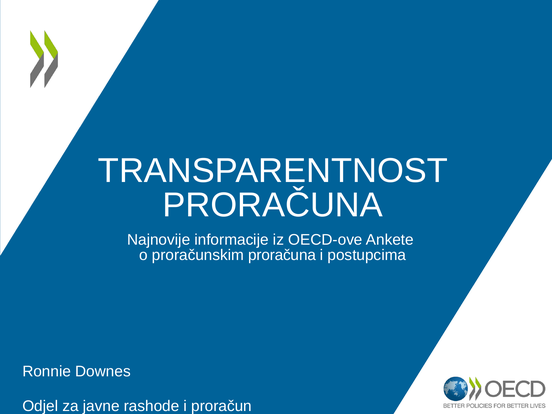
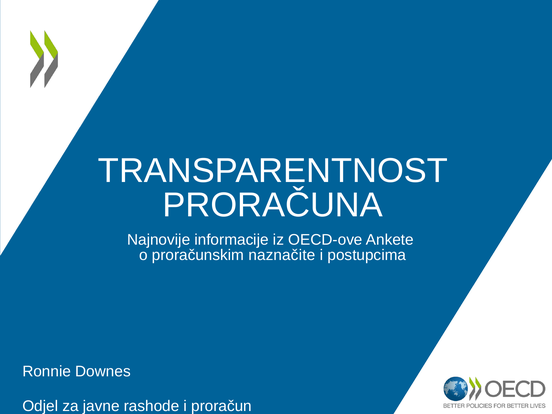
proračunskim proračuna: proračuna -> naznačite (282, 255)
